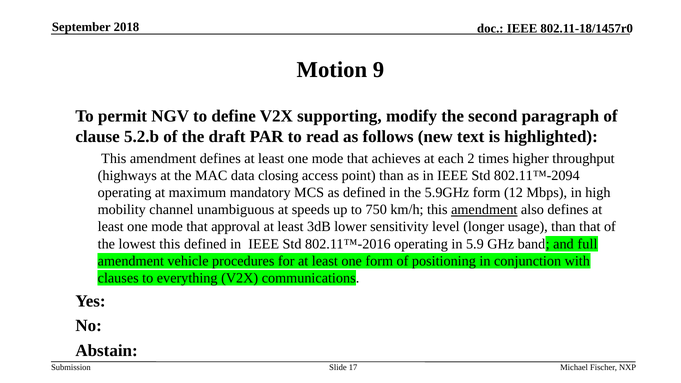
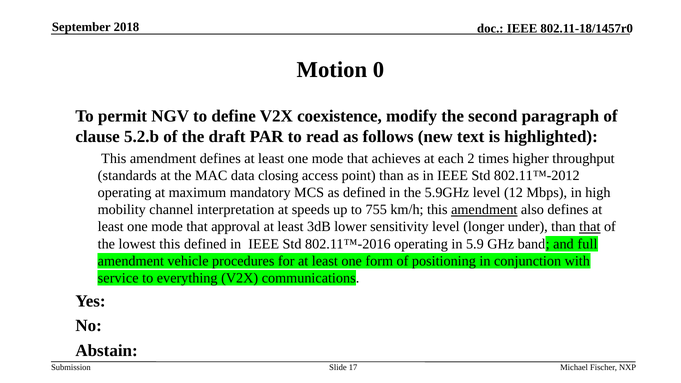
9: 9 -> 0 (379, 70)
supporting: supporting -> coexistence (339, 116)
highways: highways -> standards (127, 176)
802.11™-2094: 802.11™-2094 -> 802.11™-2012 (537, 176)
5.9GHz form: form -> level (487, 193)
unambiguous: unambiguous -> interpretation (236, 210)
750: 750 -> 755 (376, 210)
usage: usage -> under (528, 227)
that underline: none -> present (590, 227)
clauses: clauses -> service (118, 278)
